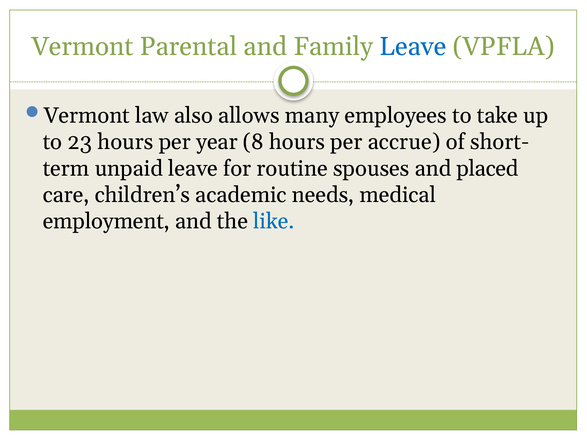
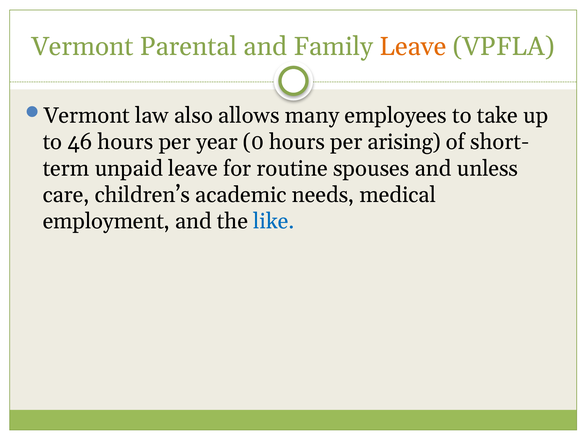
Leave colour: blue -> orange (413, 47)
23: 23 -> 46 (80, 142)
8: 8 -> 0 (254, 142)
accrue: accrue -> arising (404, 142)
placed: placed -> unless (487, 169)
